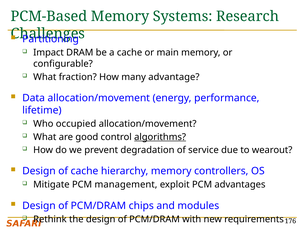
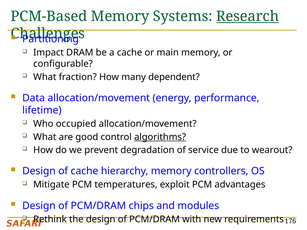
Research underline: none -> present (248, 16)
advantage: advantage -> dependent (174, 77)
management: management -> temperatures (126, 185)
